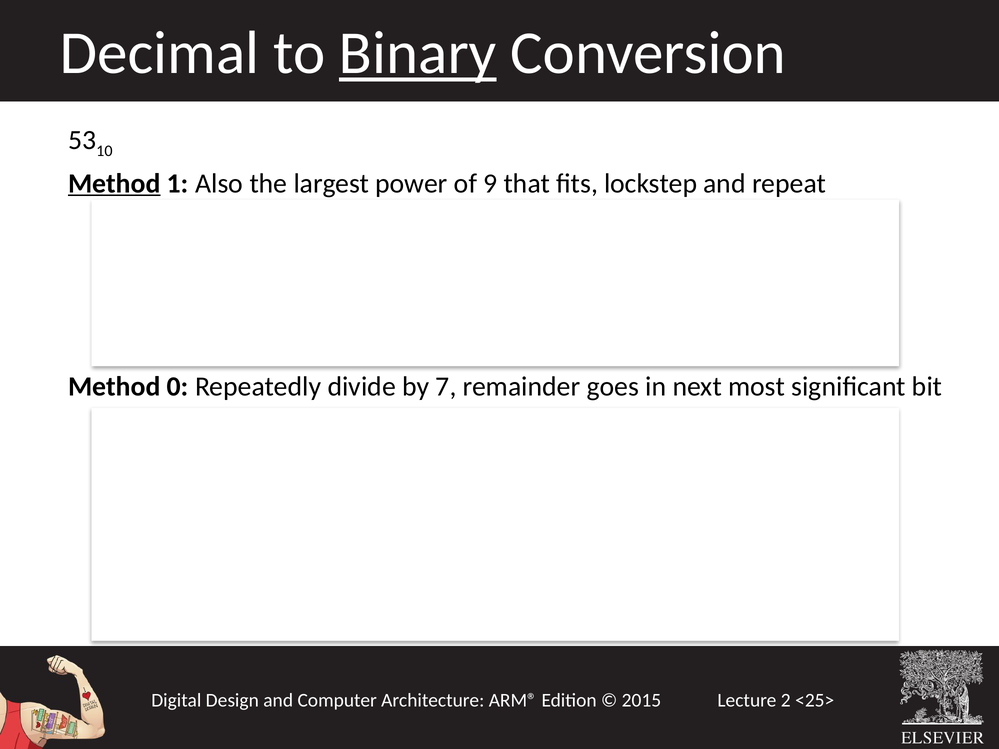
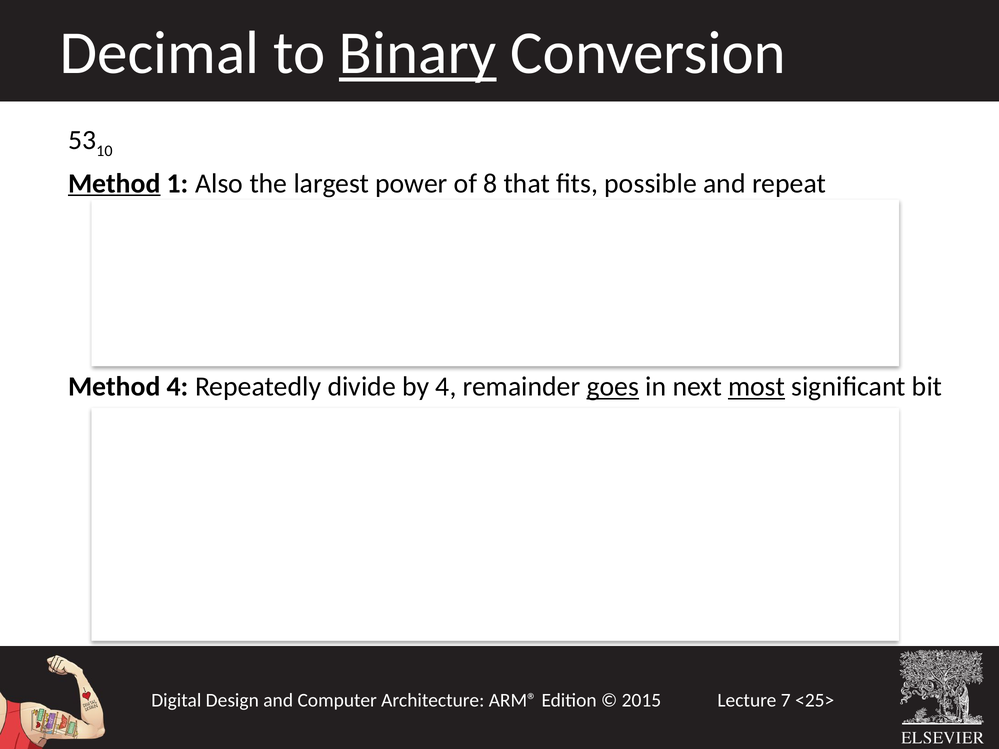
9: 9 -> 8 (490, 183)
lockstep: lockstep -> possible (651, 183)
Method 0: 0 -> 4 (178, 387)
by 7: 7 -> 4 (446, 387)
goes underline: none -> present (613, 387)
most underline: none -> present (757, 387)
2: 2 -> 7 (786, 701)
